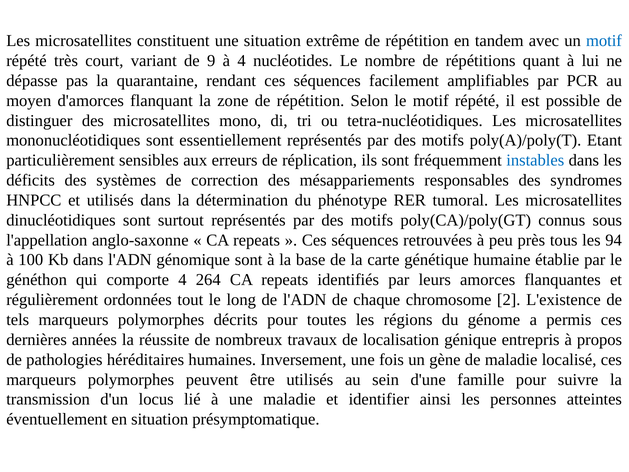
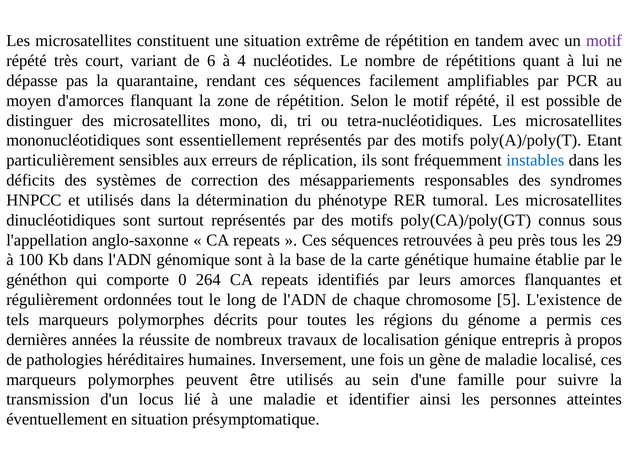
motif colour: blue -> purple (604, 41)
9: 9 -> 6 (211, 61)
94: 94 -> 29 (614, 240)
comporte 4: 4 -> 0 (183, 280)
2: 2 -> 5 (509, 300)
